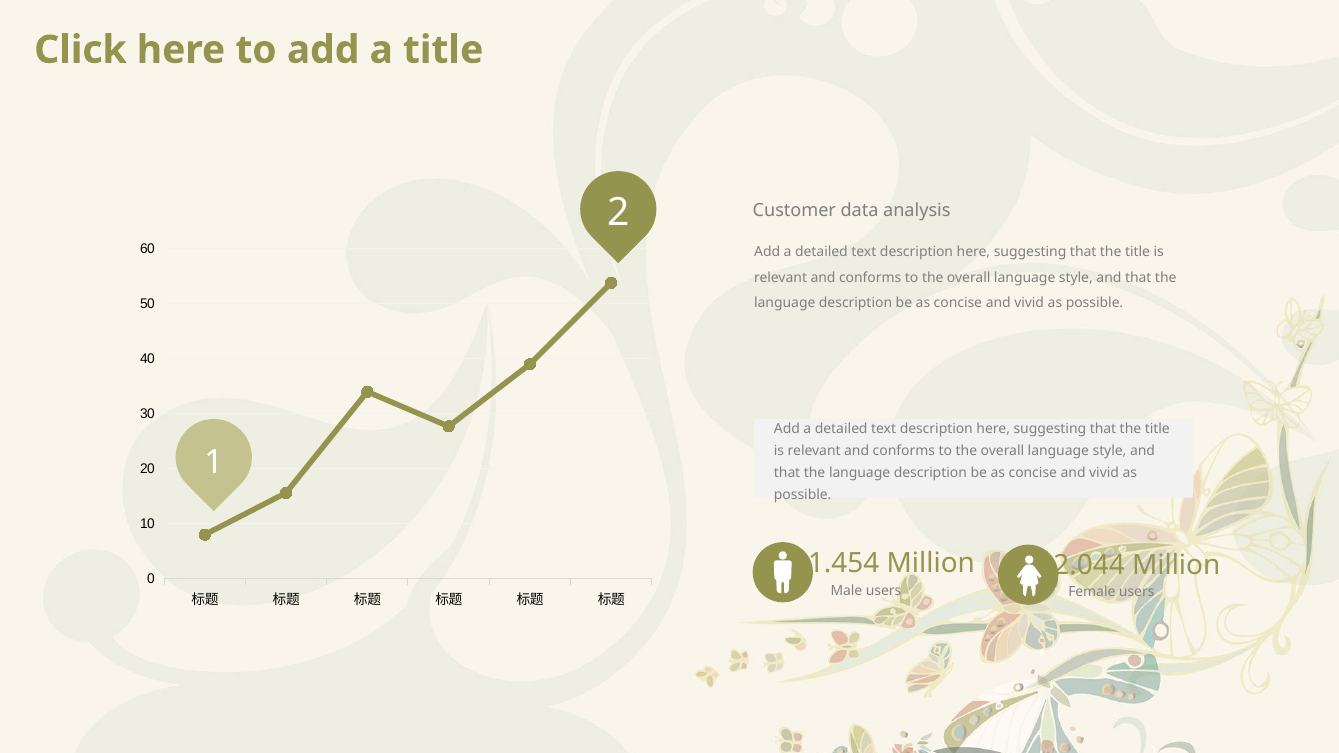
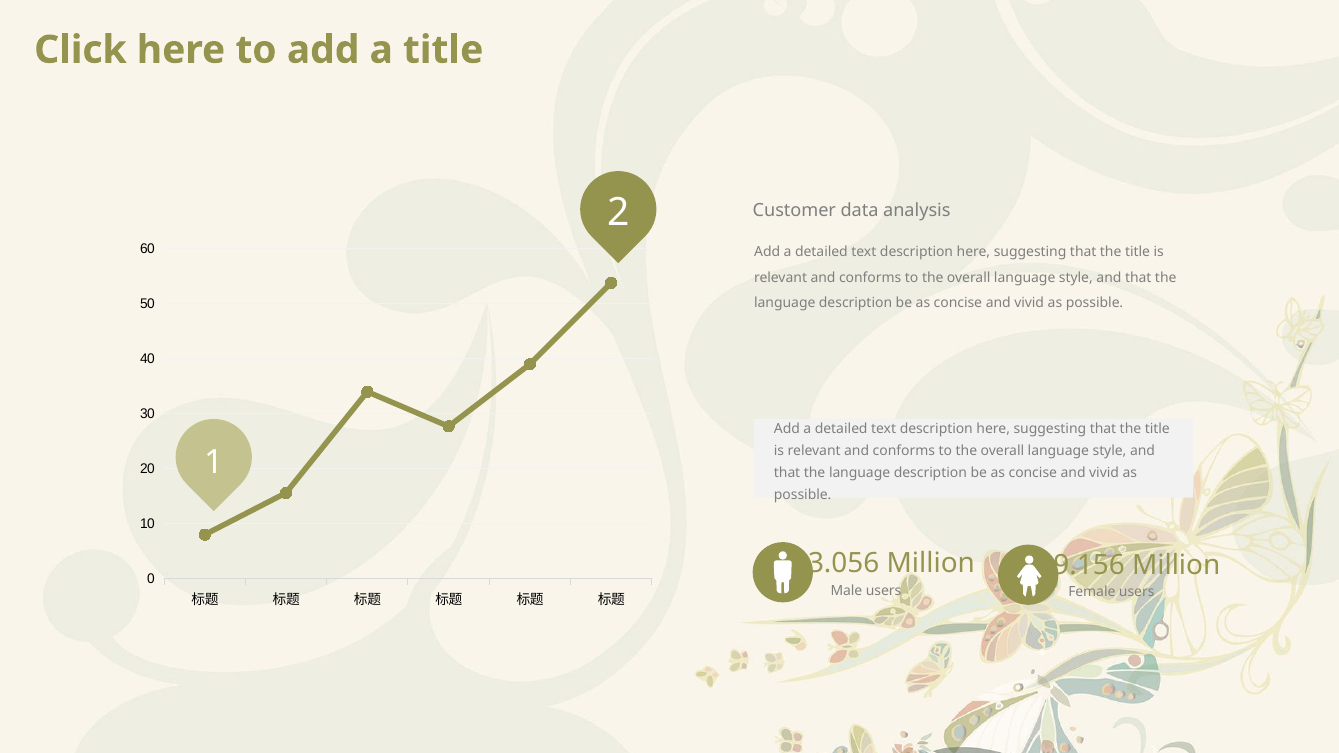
1.454: 1.454 -> 3.056 (844, 563)
2.044: 2.044 -> 9.156 (1089, 566)
